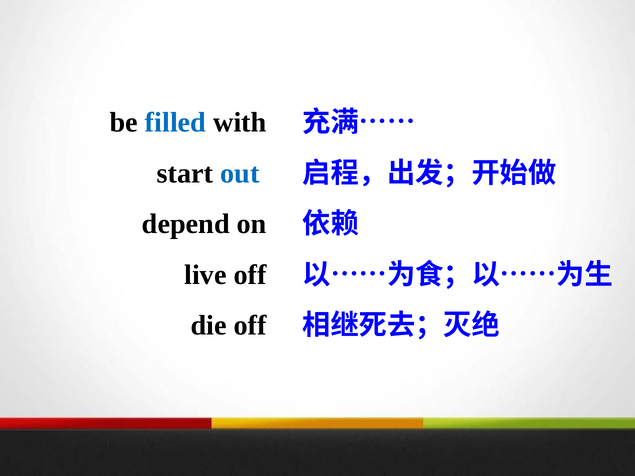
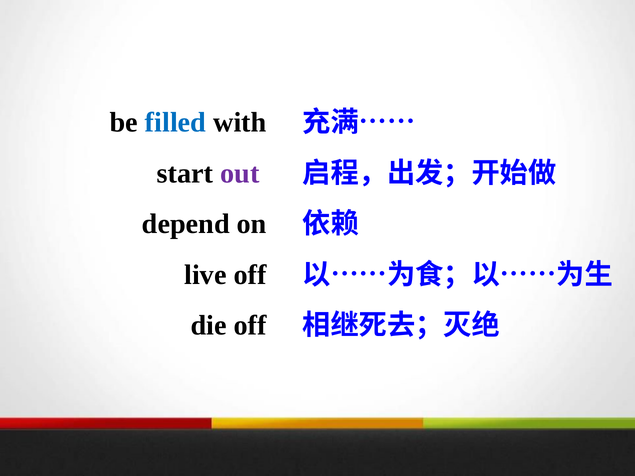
out colour: blue -> purple (240, 173)
